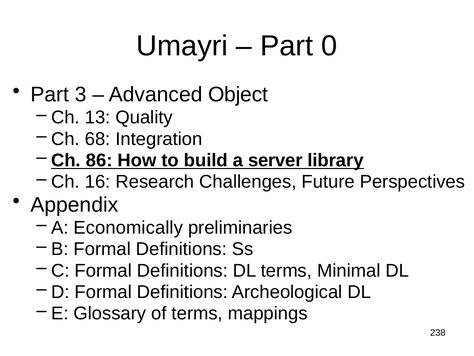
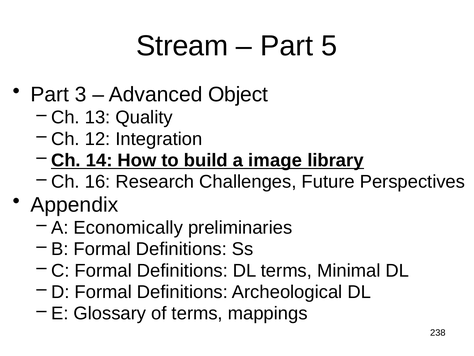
Umayri: Umayri -> Stream (182, 46)
0: 0 -> 5 (329, 46)
68: 68 -> 12 (98, 139)
86: 86 -> 14 (99, 160)
server: server -> image (275, 160)
